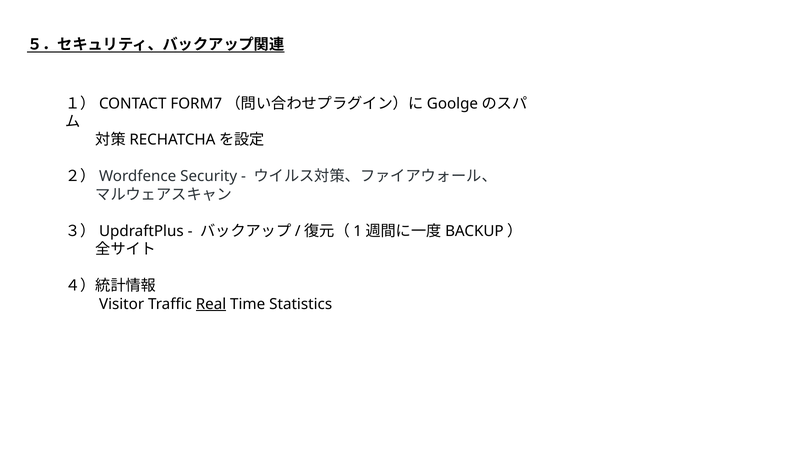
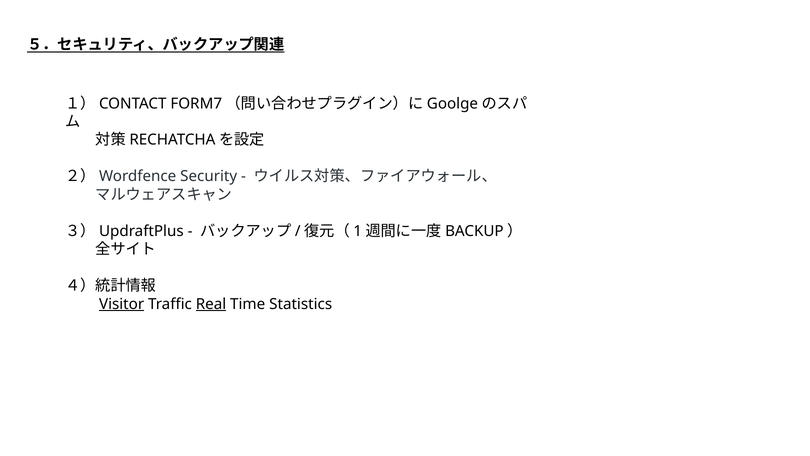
Visitor underline: none -> present (122, 304)
